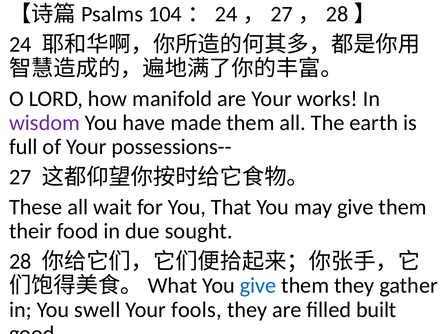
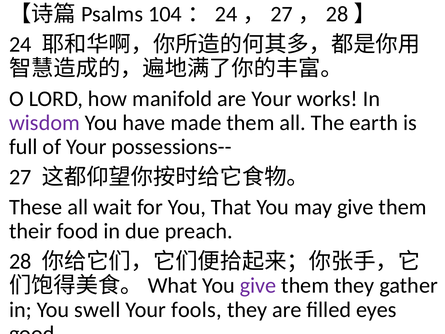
sought: sought -> preach (199, 231)
give colour: blue -> purple (258, 285)
built: built -> eyes (376, 309)
